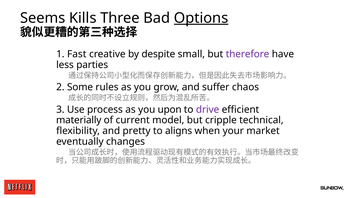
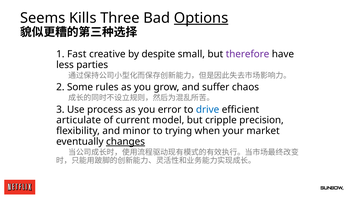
upon: upon -> error (170, 109)
drive colour: purple -> blue (208, 109)
materially: materially -> articulate (79, 120)
technical: technical -> precision (261, 120)
pretty: pretty -> minor (137, 131)
aligns: aligns -> trying (179, 131)
changes underline: none -> present (126, 141)
